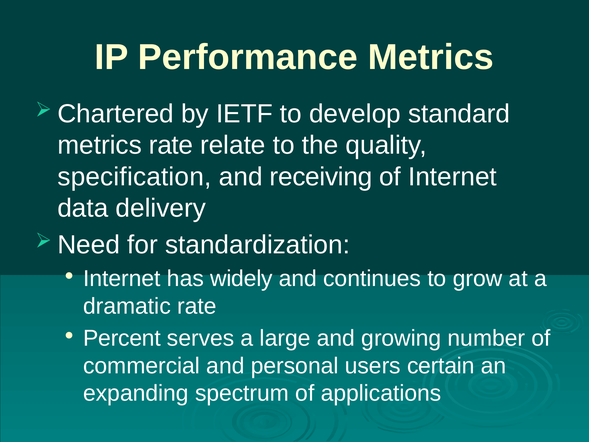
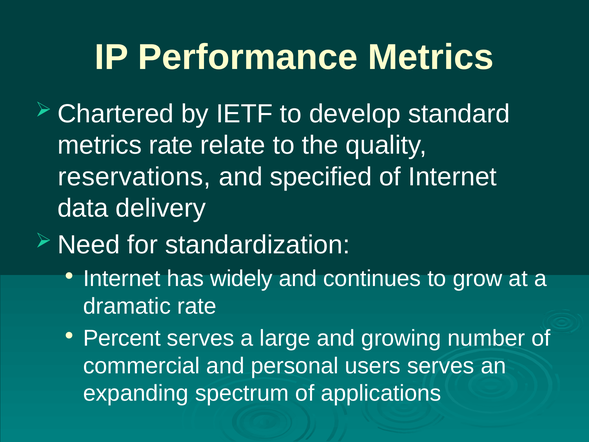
specification: specification -> reservations (134, 177)
receiving: receiving -> specified (321, 177)
users certain: certain -> serves (441, 366)
